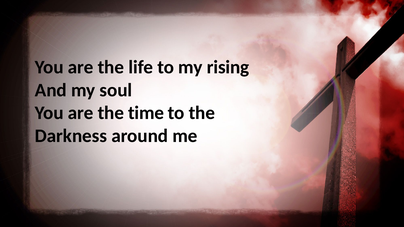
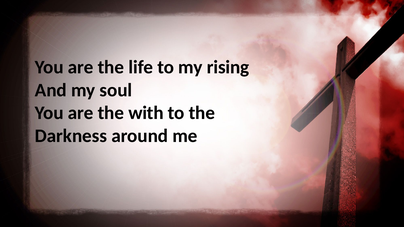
time: time -> with (146, 113)
